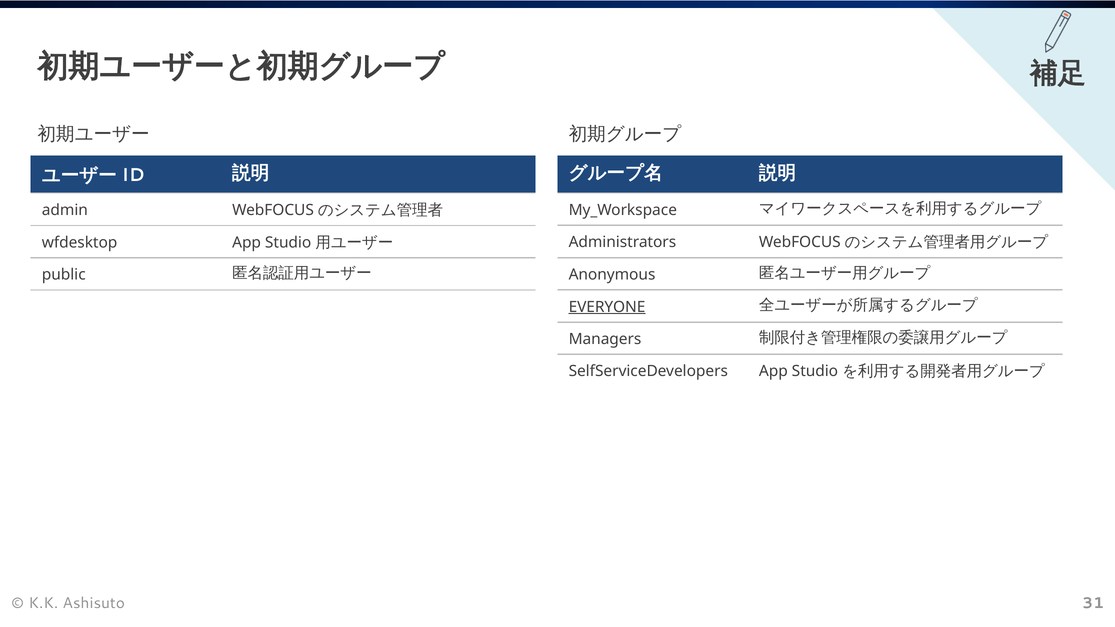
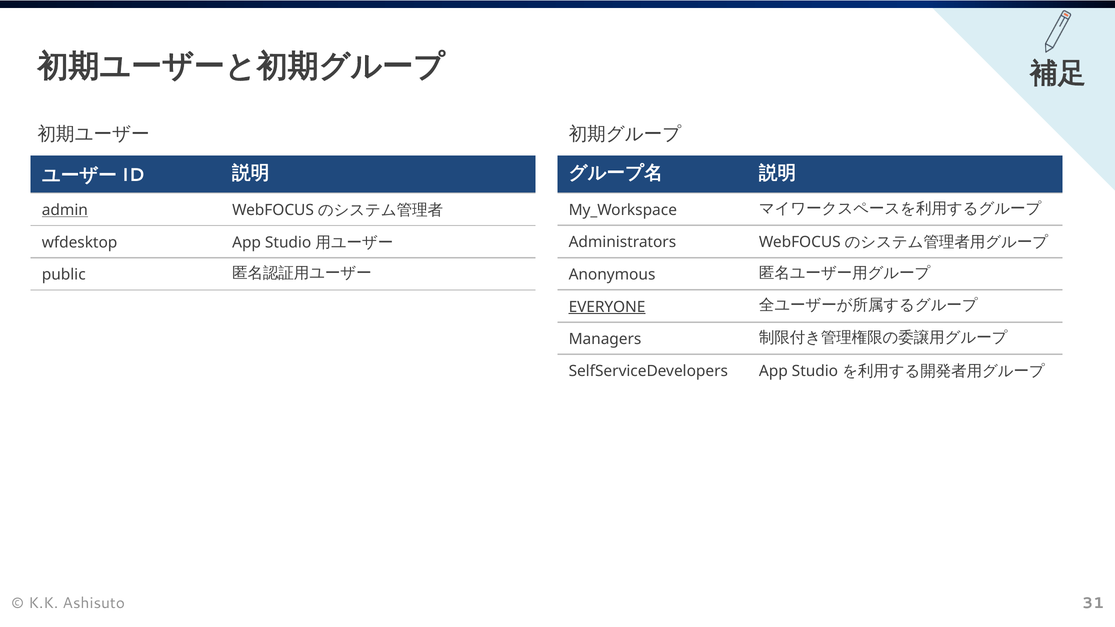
admin underline: none -> present (65, 210)
